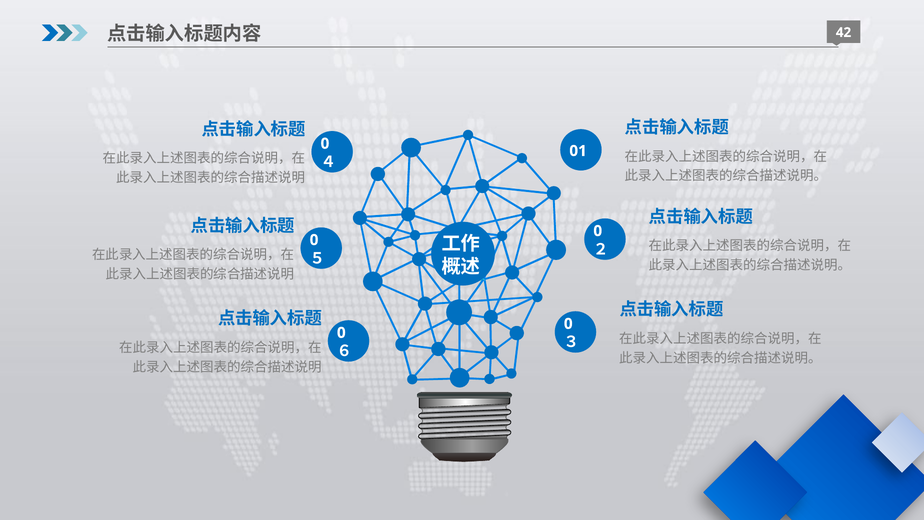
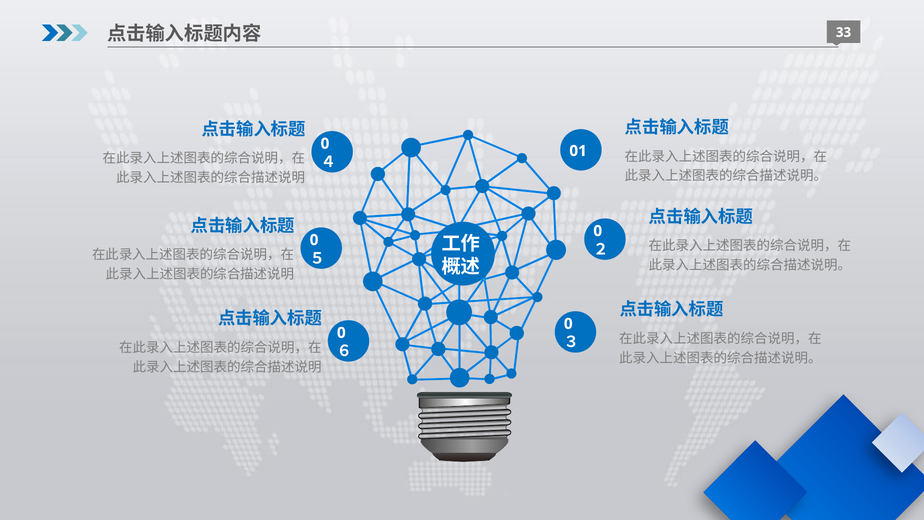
42: 42 -> 33 (844, 32)
